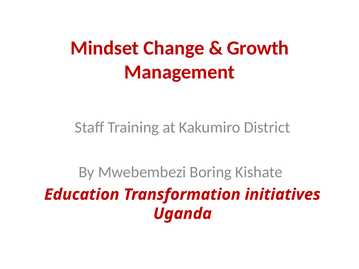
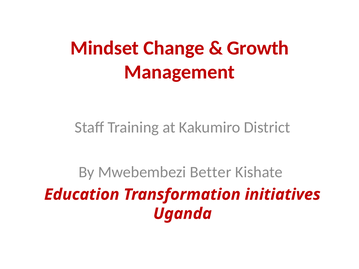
Boring: Boring -> Better (211, 172)
